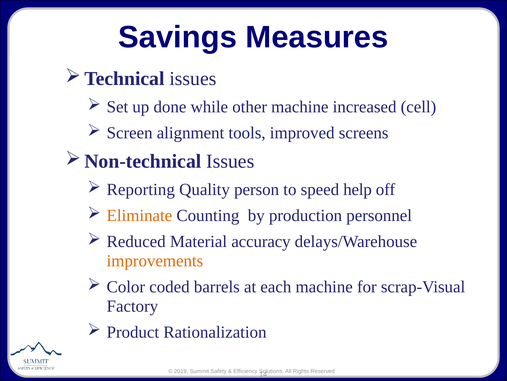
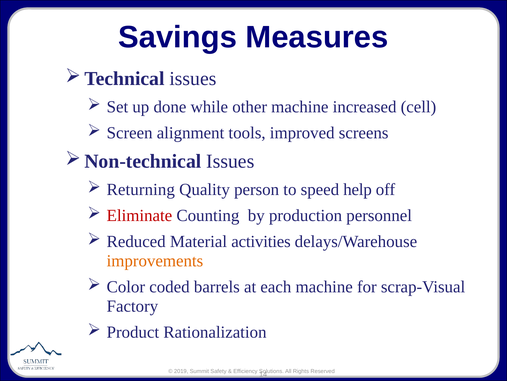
Reporting: Reporting -> Returning (141, 189)
Eliminate colour: orange -> red (139, 215)
accuracy: accuracy -> activities (261, 241)
